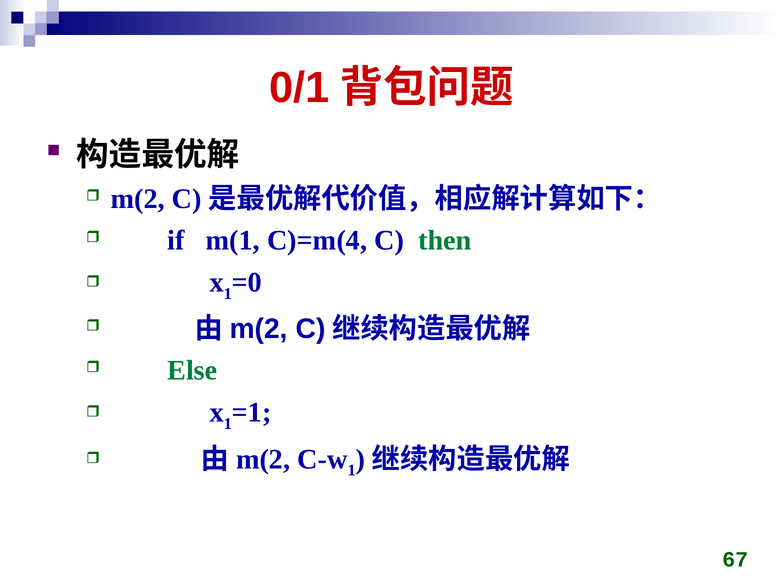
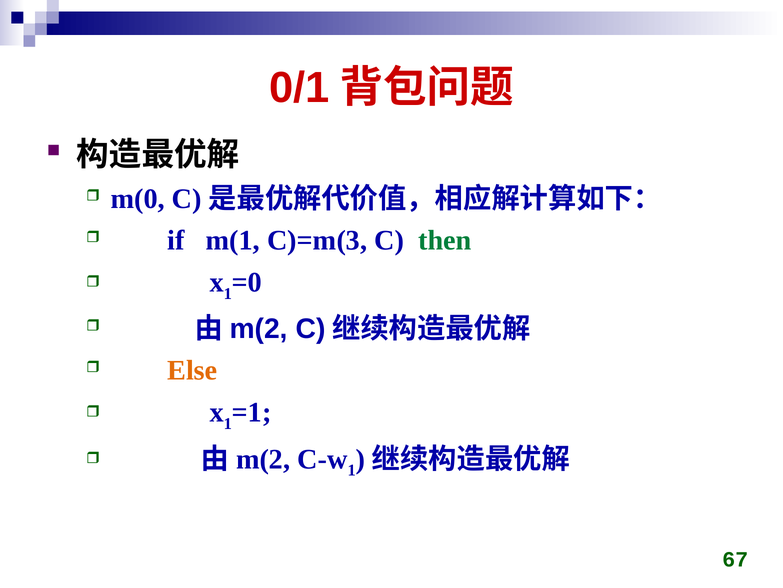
m(2: m(2 -> m(0 (138, 199)
C)=m(4: C)=m(4 -> C)=m(3 (317, 240)
Else colour: green -> orange (192, 370)
